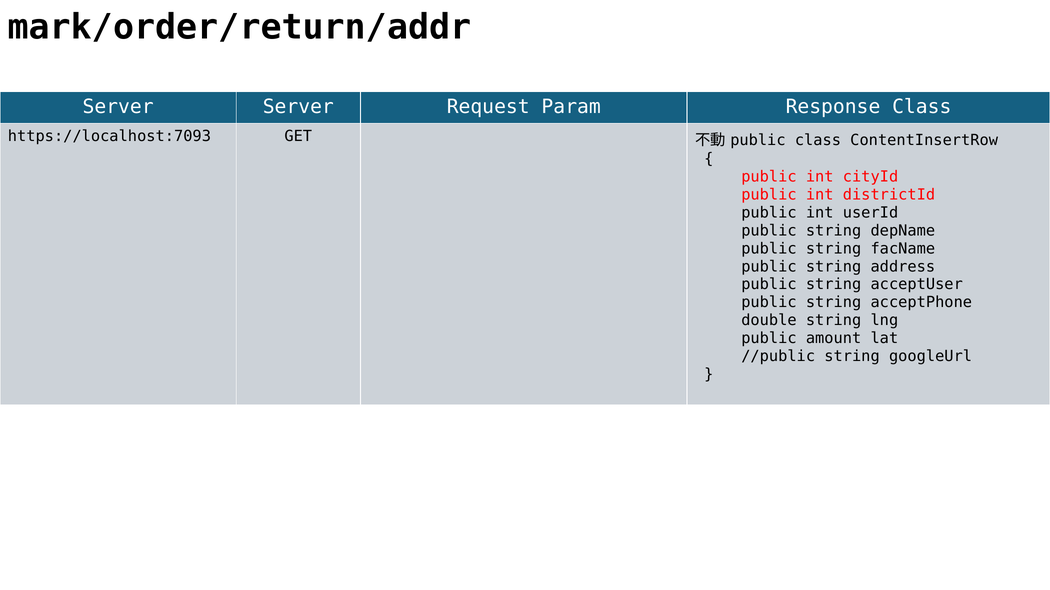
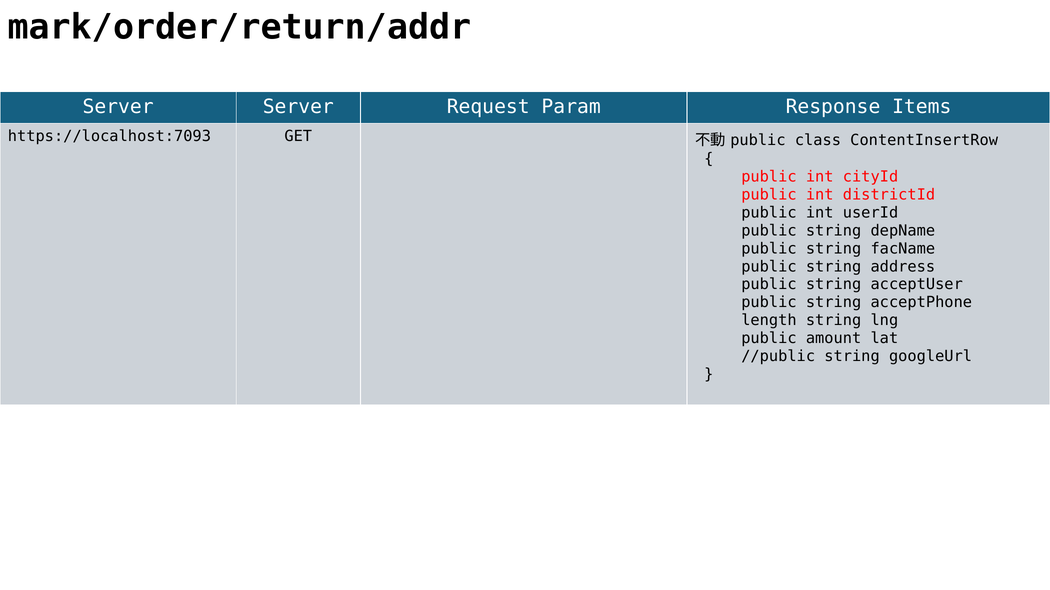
Response Class: Class -> Items (922, 107)
double: double -> length (769, 321)
